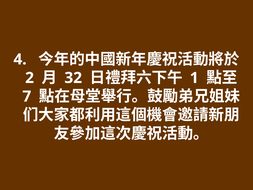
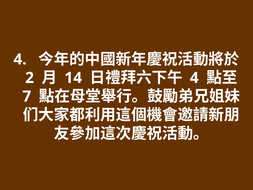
32: 32 -> 14 (73, 78)
1: 1 -> 4 (194, 78)
